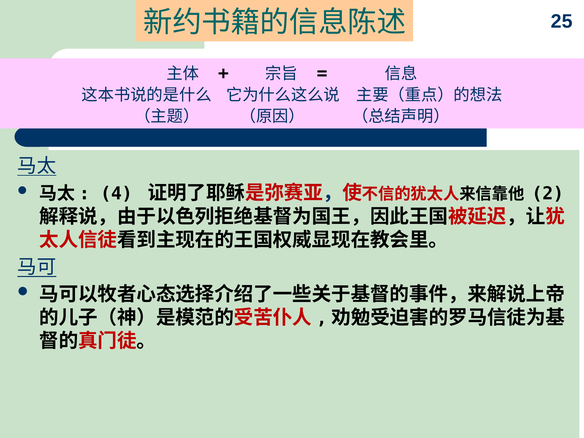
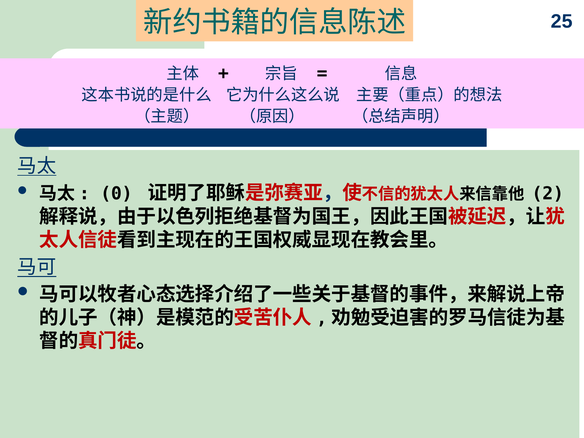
4: 4 -> 0 (117, 194)
